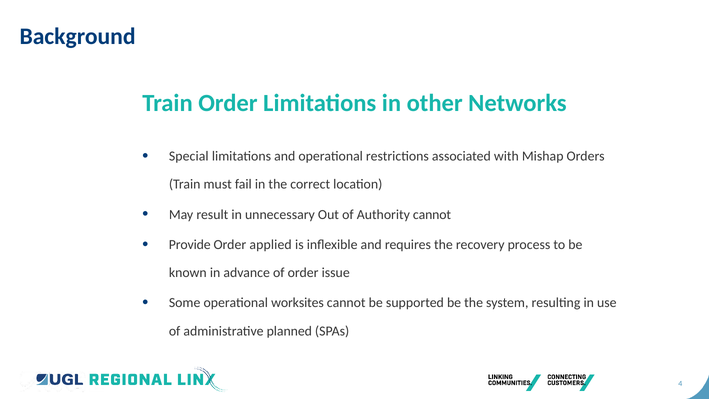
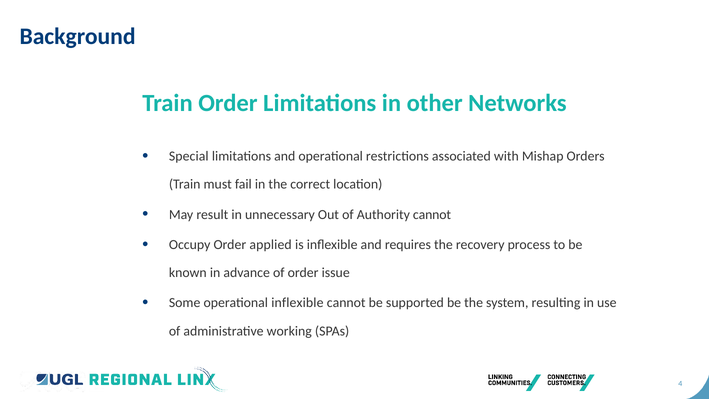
Provide: Provide -> Occupy (190, 244)
operational worksites: worksites -> inflexible (297, 303)
planned: planned -> working (289, 331)
